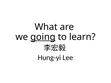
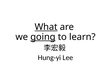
What underline: none -> present (46, 27)
